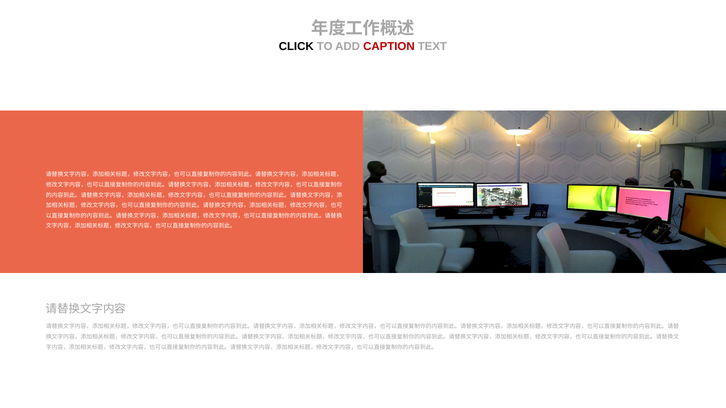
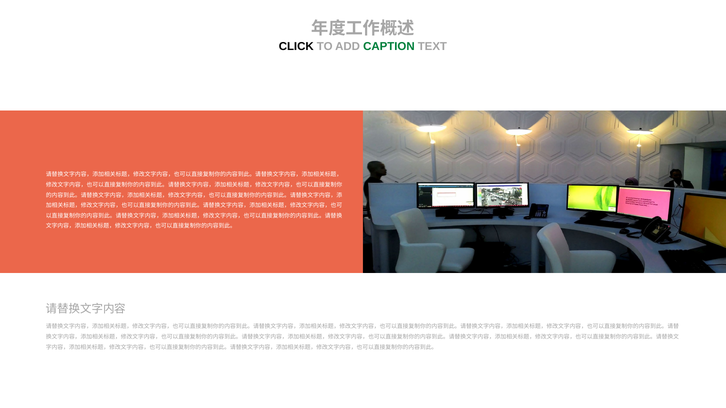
CAPTION colour: red -> green (389, 47)
